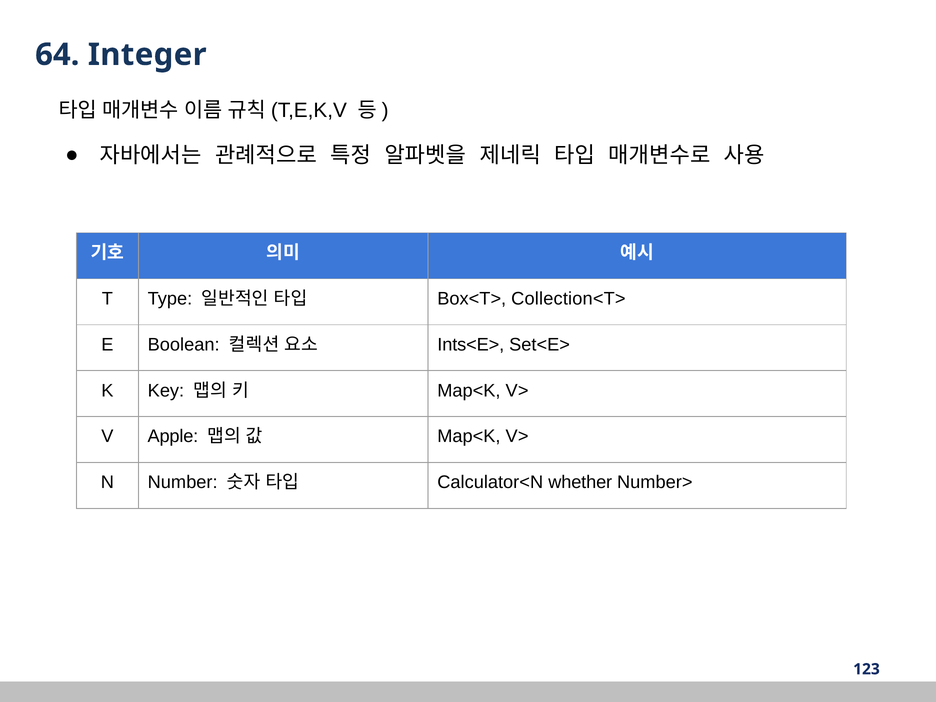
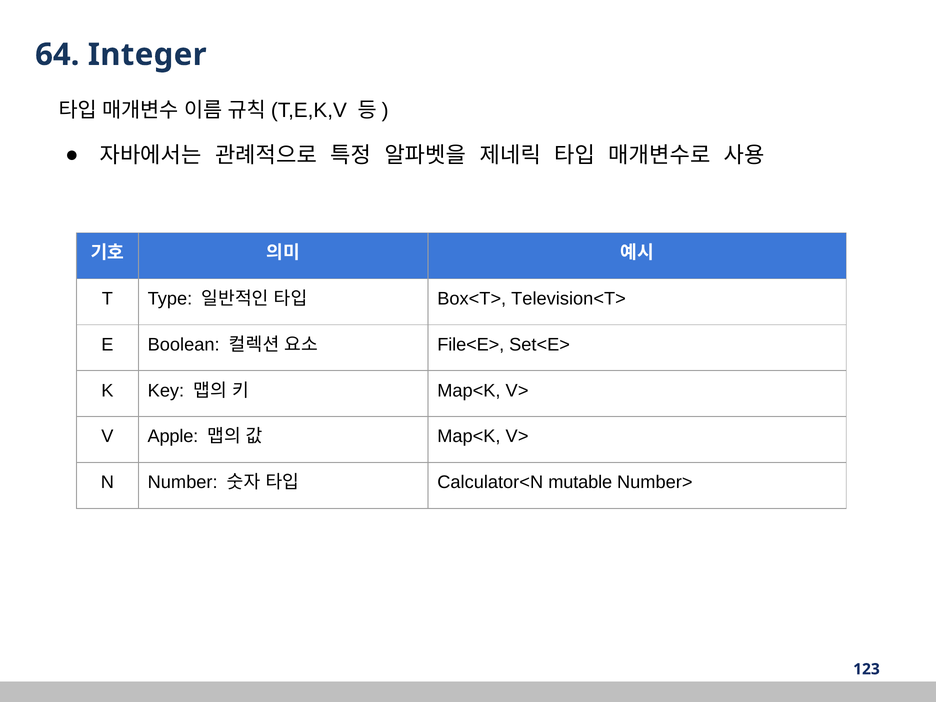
Collection<T>: Collection<T> -> Television<T> (568, 299)
Ints<E>: Ints<E> -> File<E> (471, 345)
whether: whether -> mutable (580, 482)
